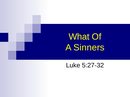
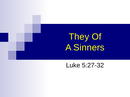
What: What -> They (79, 37)
